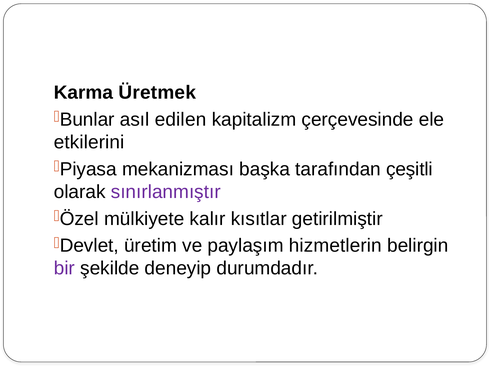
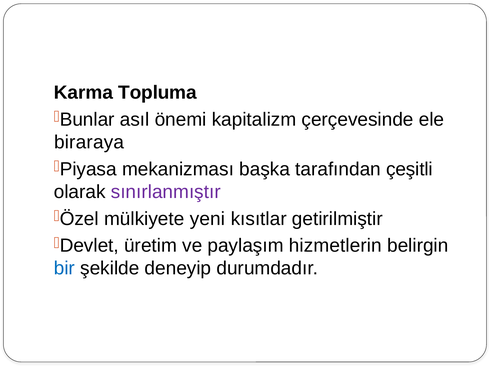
Üretmek: Üretmek -> Topluma (157, 93)
edilen: edilen -> önemi (181, 120)
etkilerini: etkilerini -> biraraya (89, 142)
kalır: kalır -> yeni (207, 219)
bir colour: purple -> blue (64, 269)
